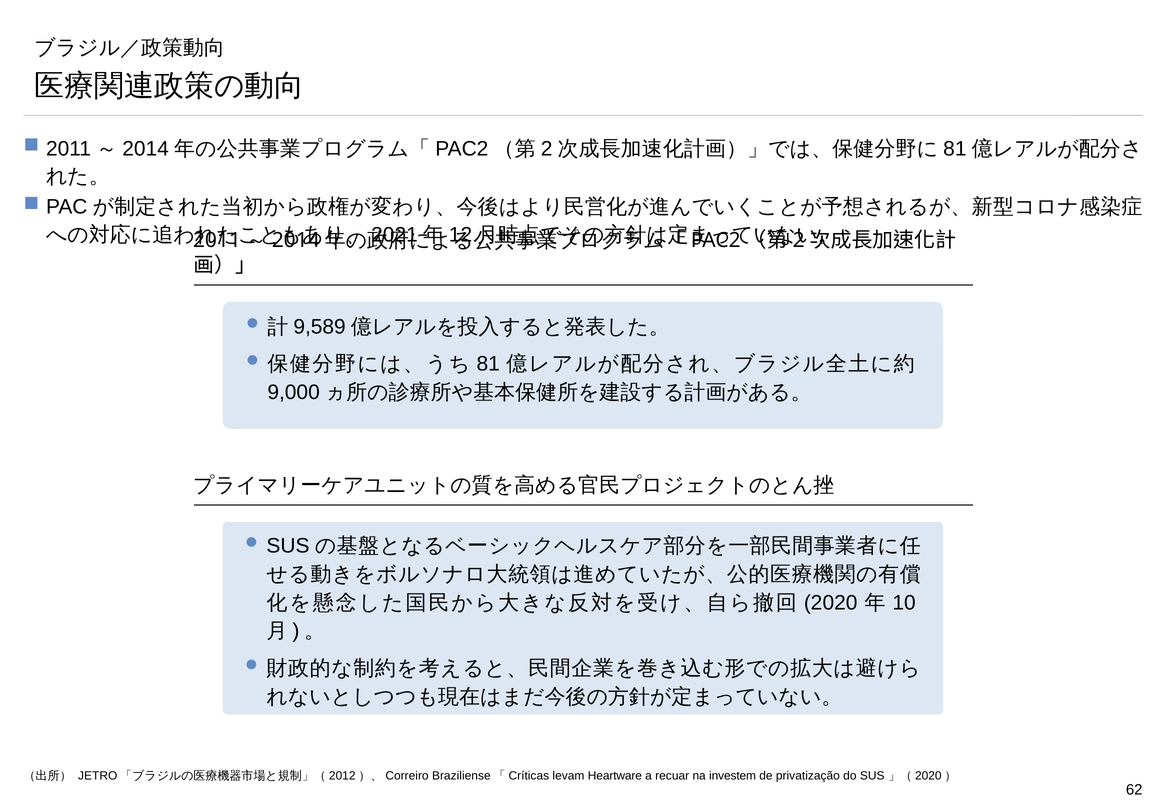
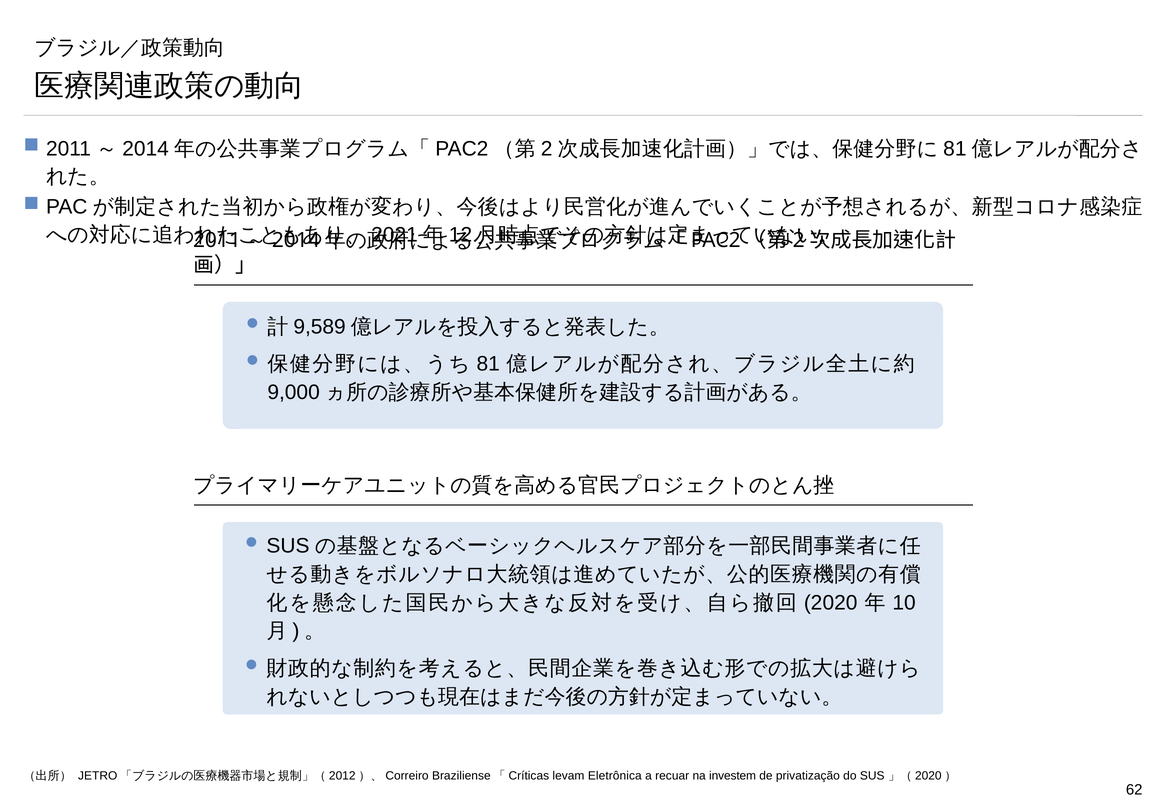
Heartware: Heartware -> Eletrônica (615, 776)
